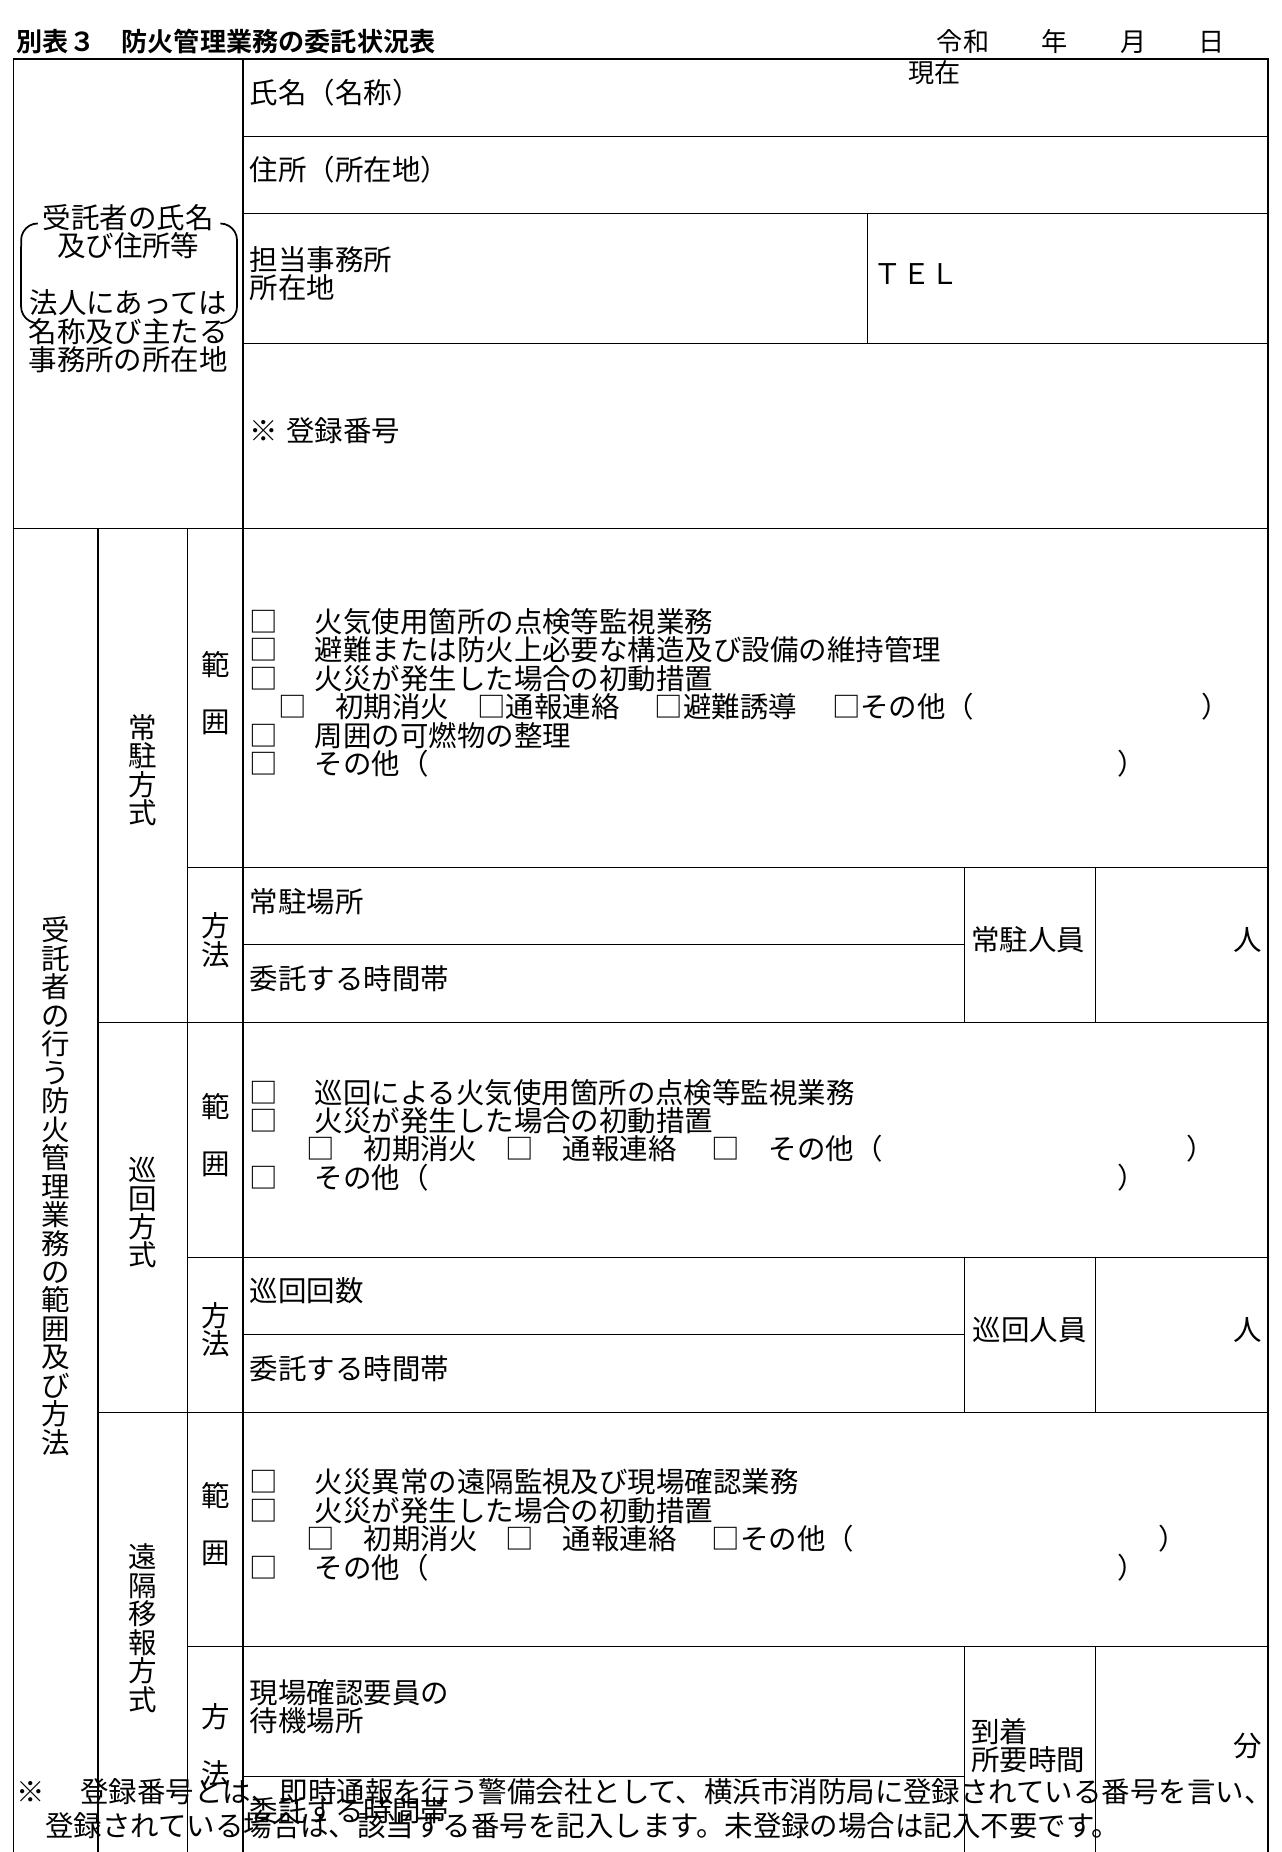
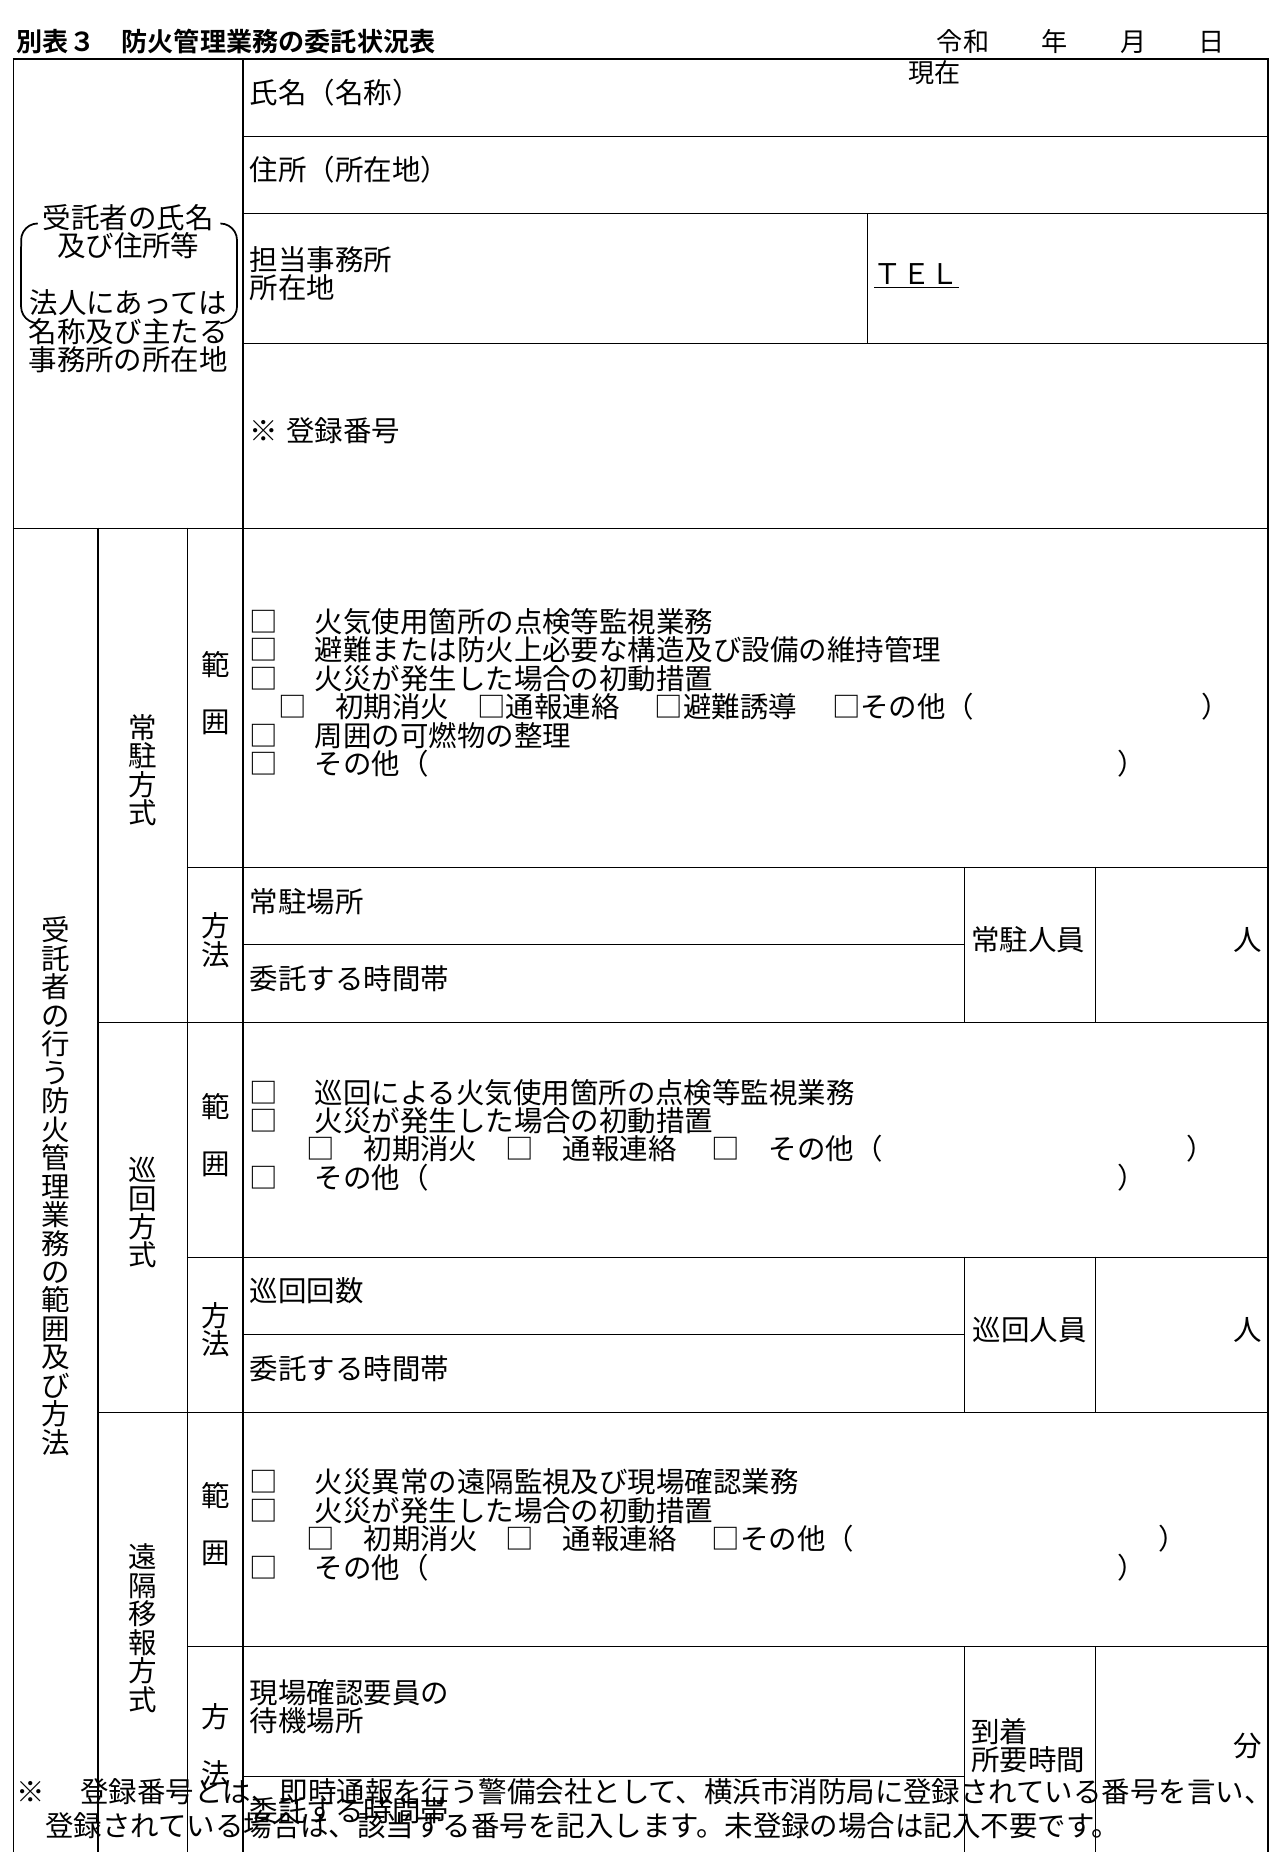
ＴＥＬ underline: none -> present (916, 275)
